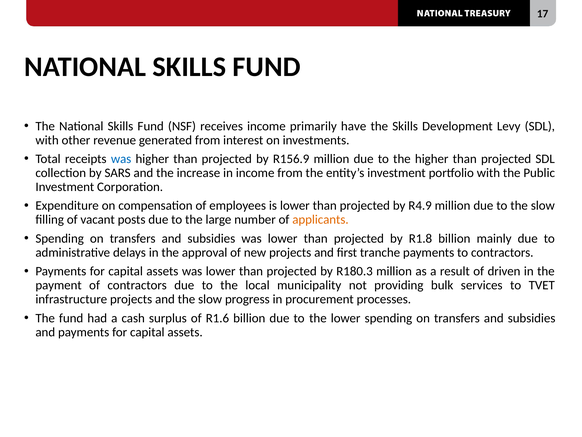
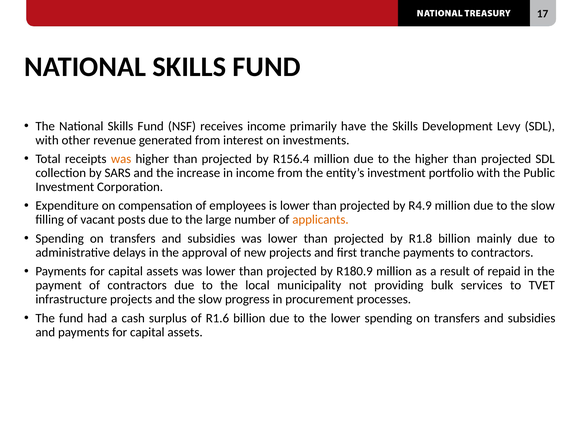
was colour: blue -> orange (121, 159)
R156.9: R156.9 -> R156.4 (291, 159)
R180.3: R180.3 -> R180.9 (355, 271)
driven: driven -> repaid (504, 271)
